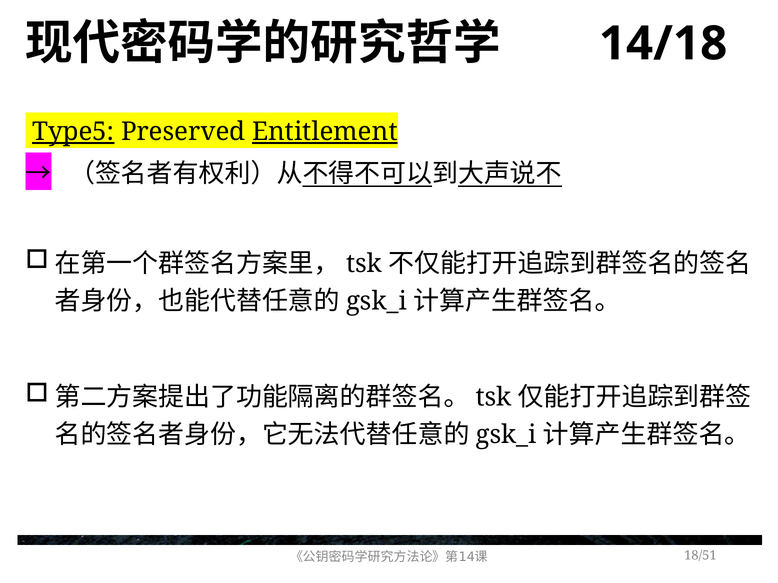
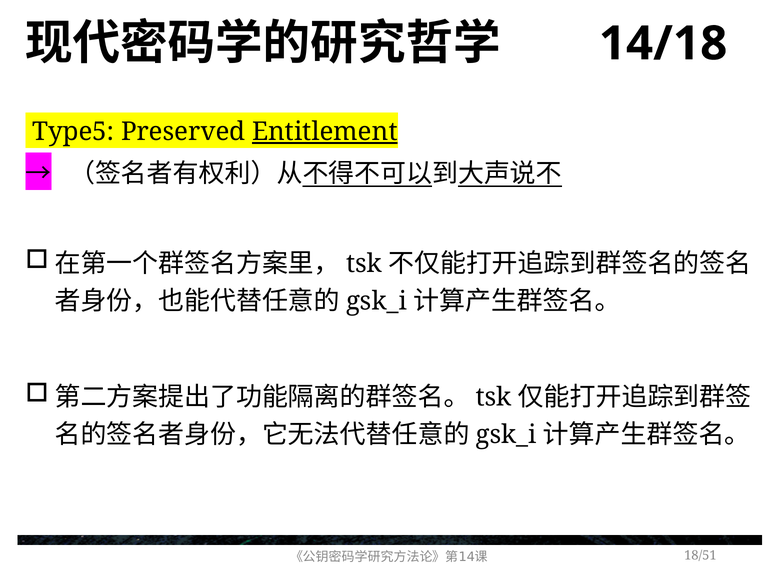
Type5 underline: present -> none (73, 132)
